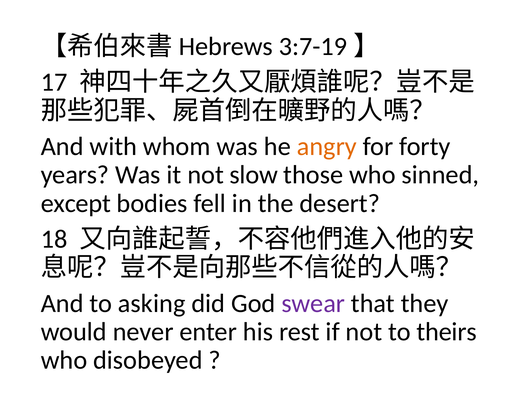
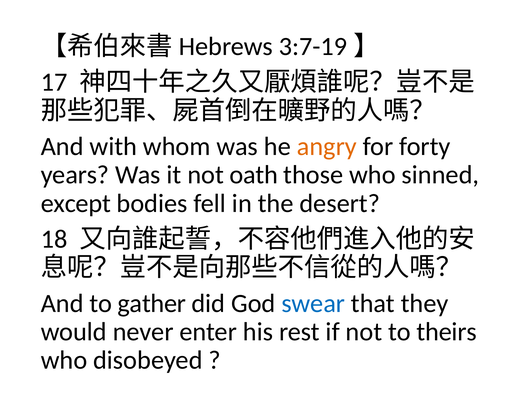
slow: slow -> oath (254, 175)
asking: asking -> gather (152, 304)
swear colour: purple -> blue (313, 304)
